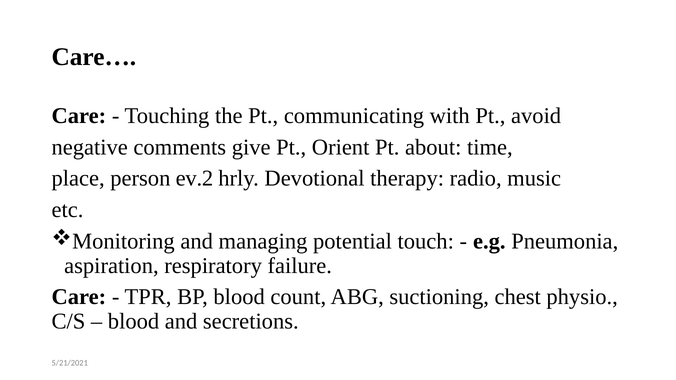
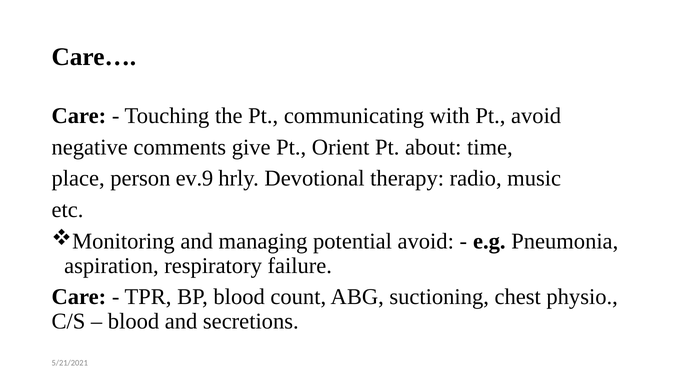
ev.2: ev.2 -> ev.9 (194, 179)
potential touch: touch -> avoid (426, 241)
